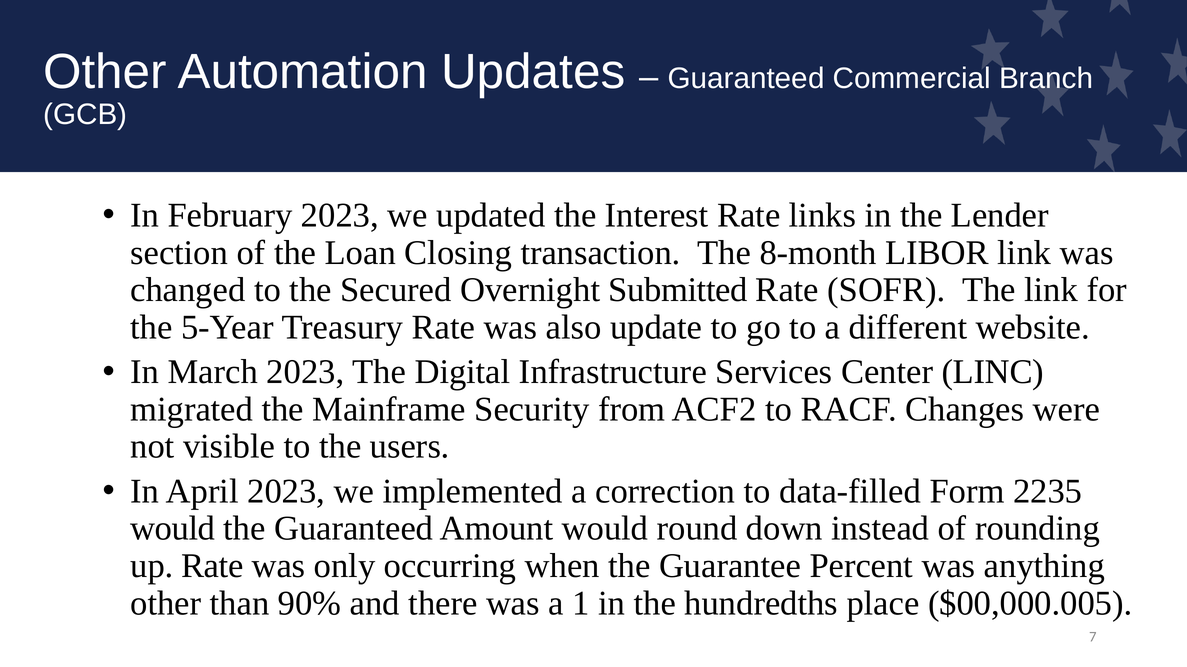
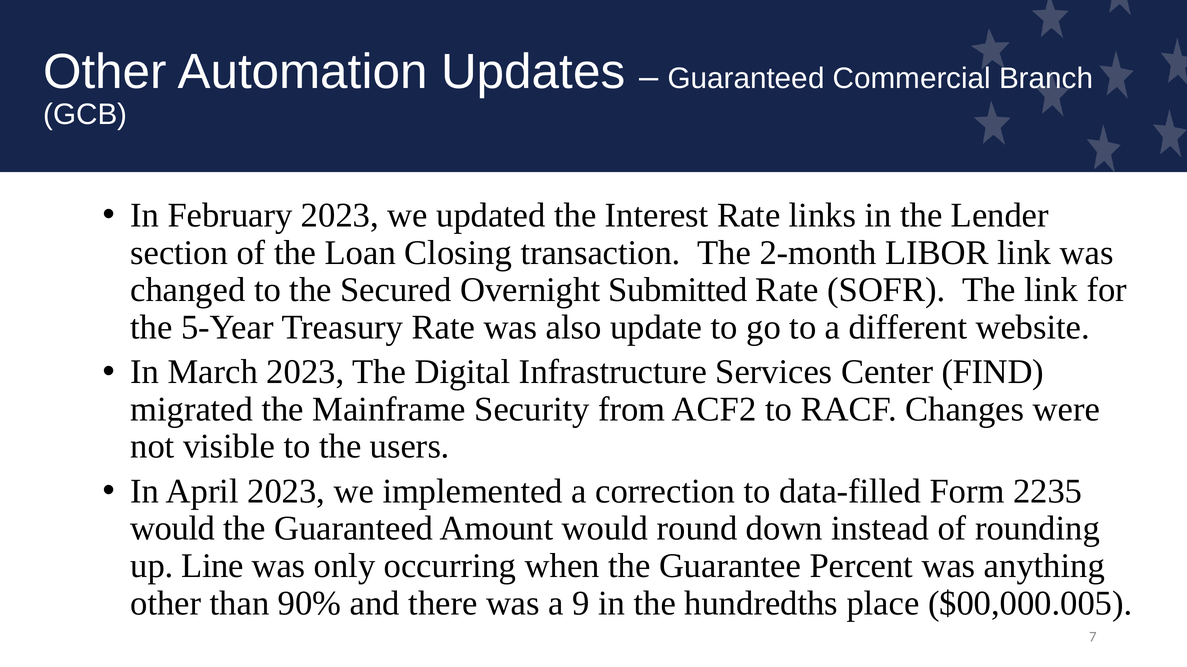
8-month: 8-month -> 2-month (818, 253)
LINC: LINC -> FIND (993, 372)
up Rate: Rate -> Line (212, 566)
1: 1 -> 9 (581, 604)
